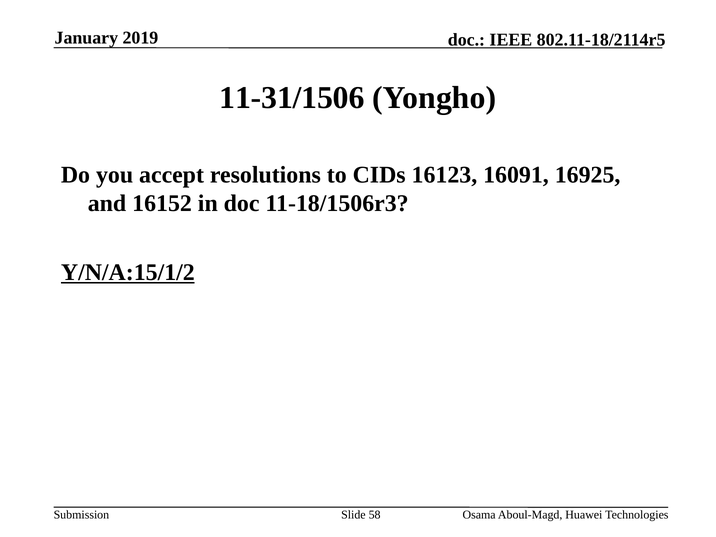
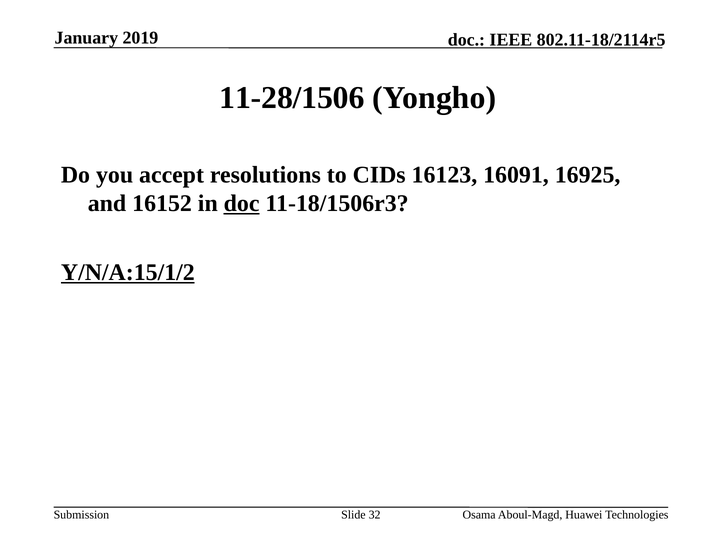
11-31/1506: 11-31/1506 -> 11-28/1506 (292, 98)
doc underline: none -> present (242, 203)
58: 58 -> 32 (375, 515)
